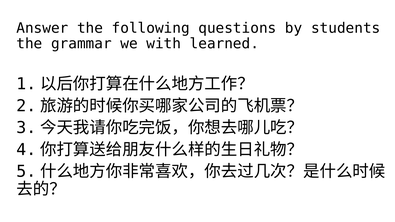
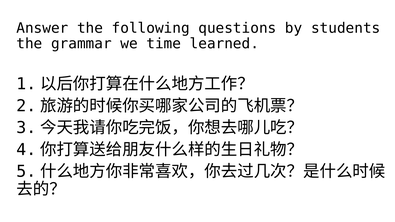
with: with -> time (164, 44)
